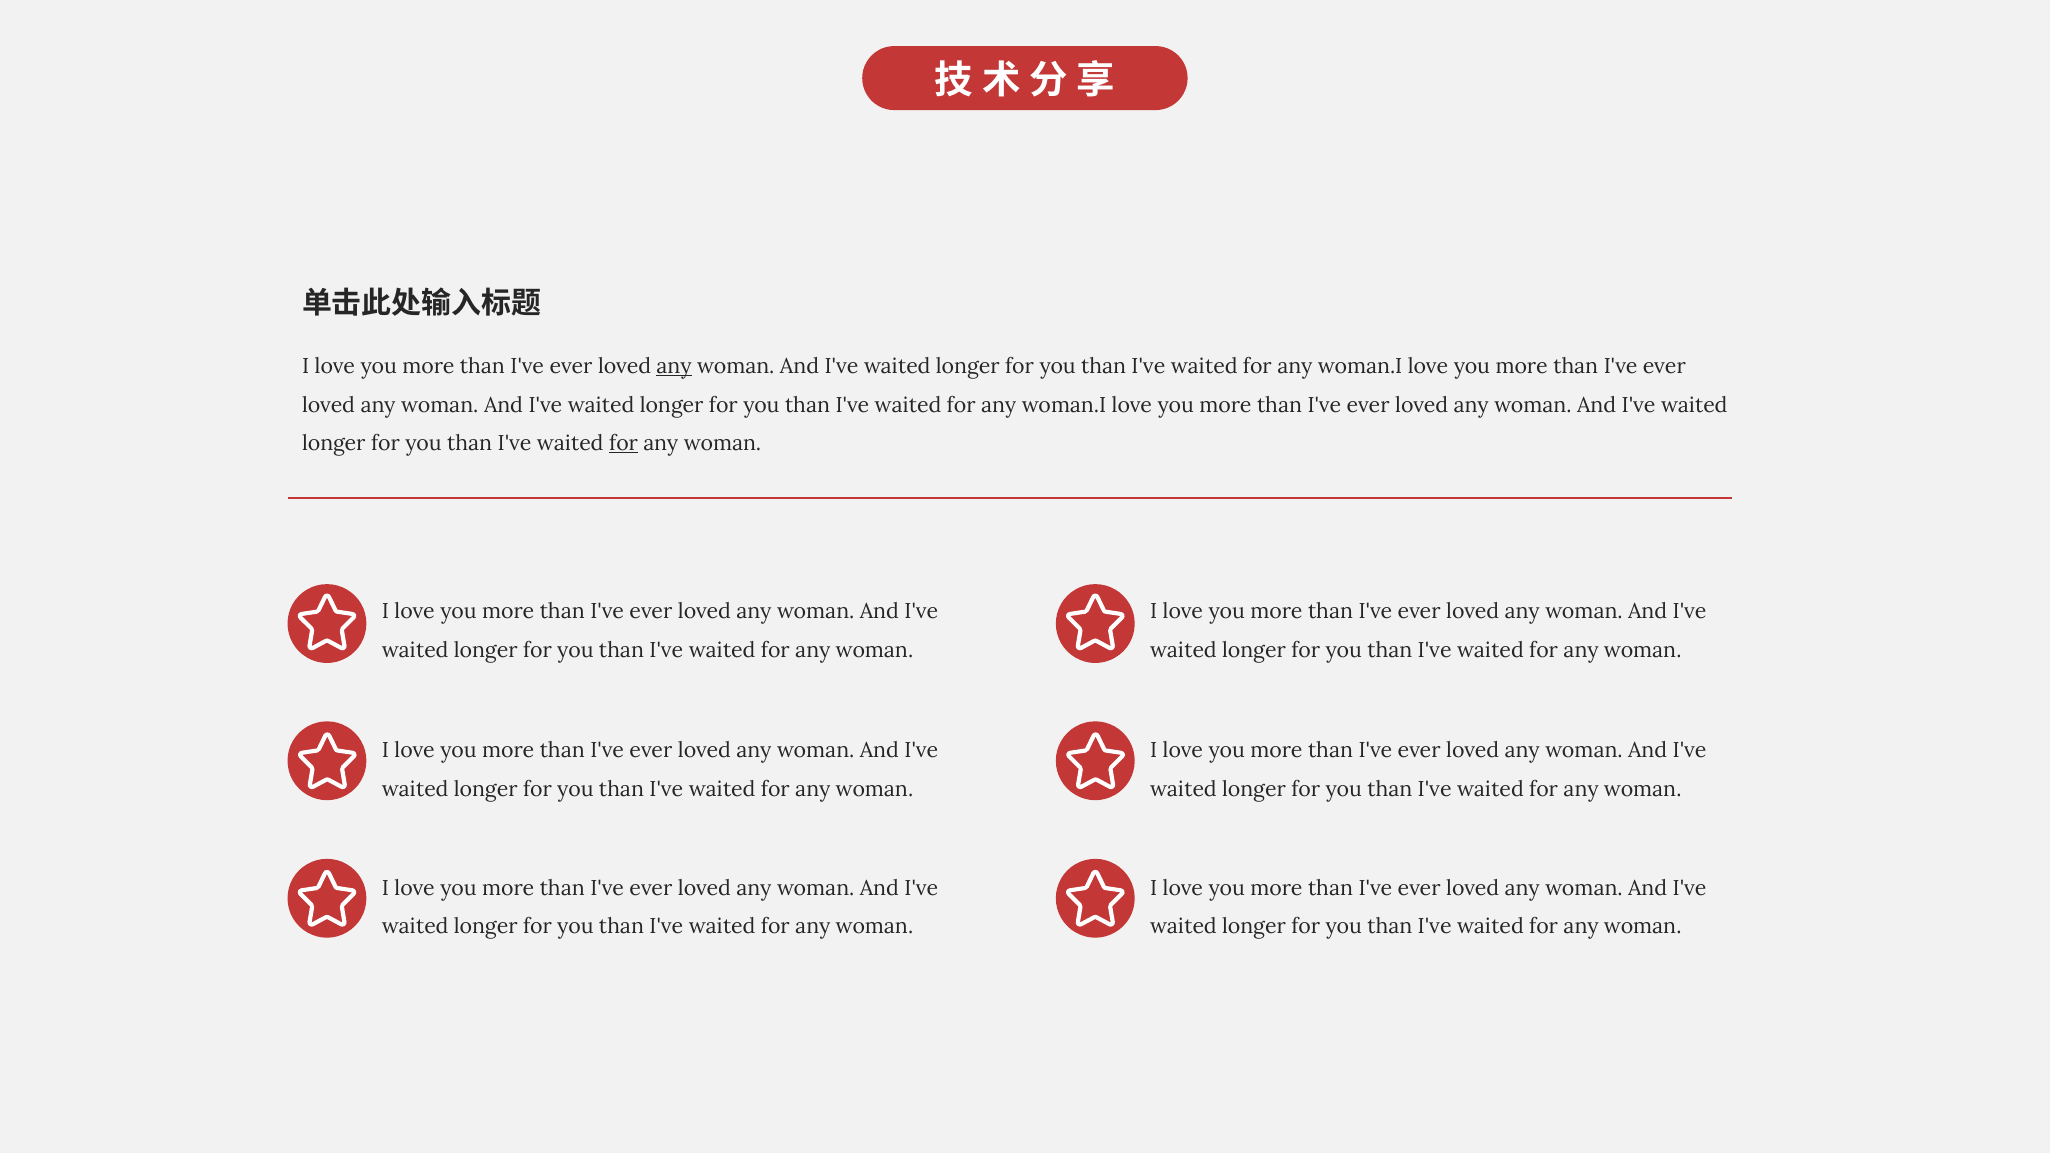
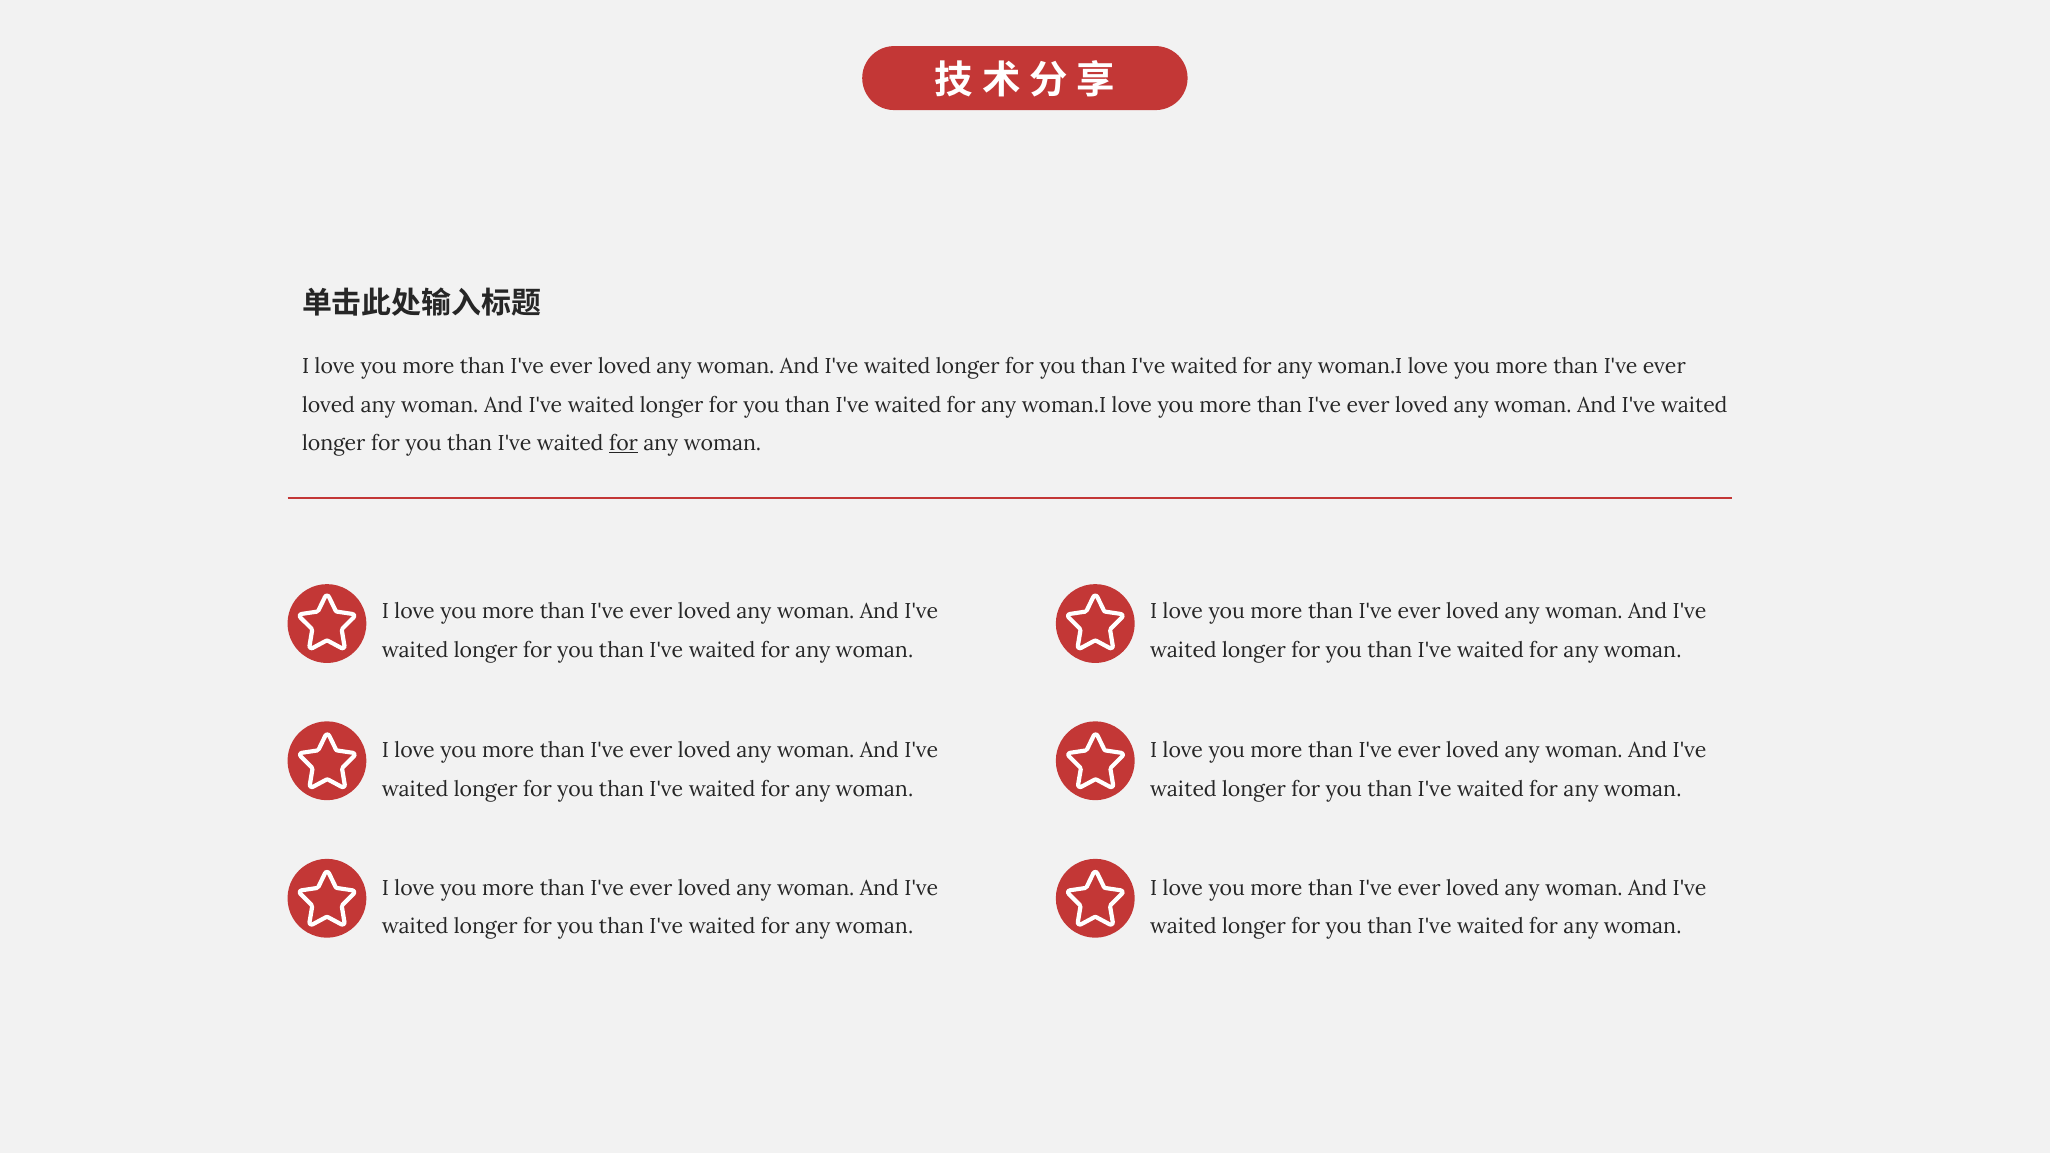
any underline: present -> none (674, 367)
